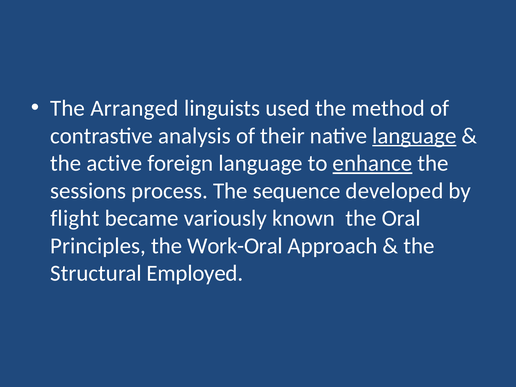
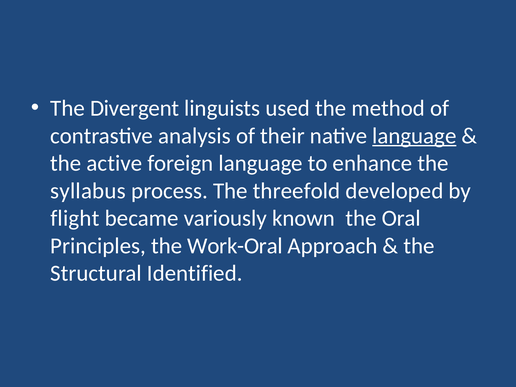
Arranged: Arranged -> Divergent (135, 108)
enhance underline: present -> none (372, 163)
sessions: sessions -> syllabus (88, 191)
sequence: sequence -> threefold (297, 191)
Employed: Employed -> Identified (195, 273)
